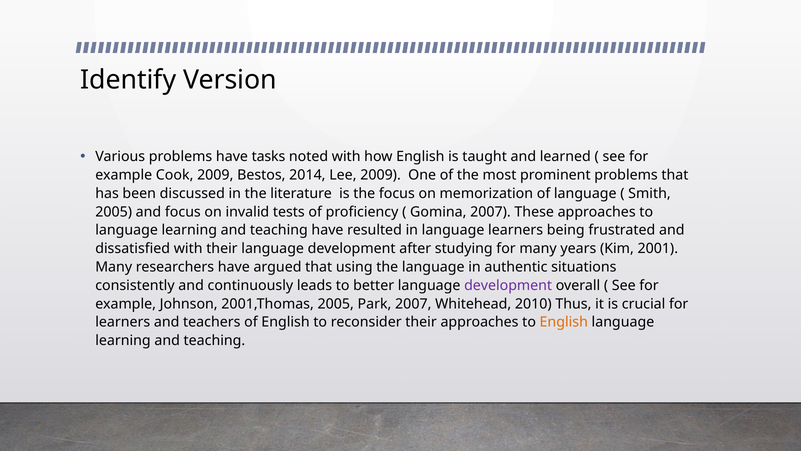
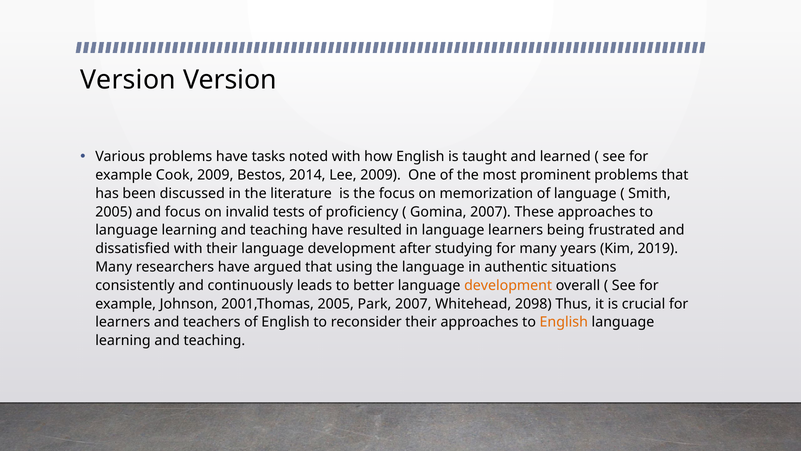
Identify: Identify -> Version (128, 80)
2001: 2001 -> 2019 (658, 248)
development colour: purple -> orange (508, 285)
2010: 2010 -> 2098 (533, 304)
